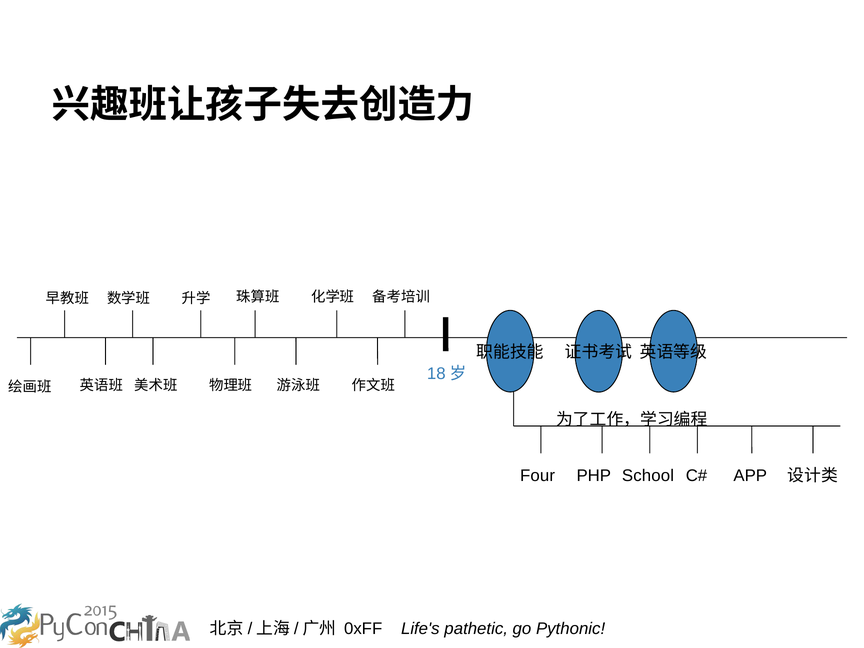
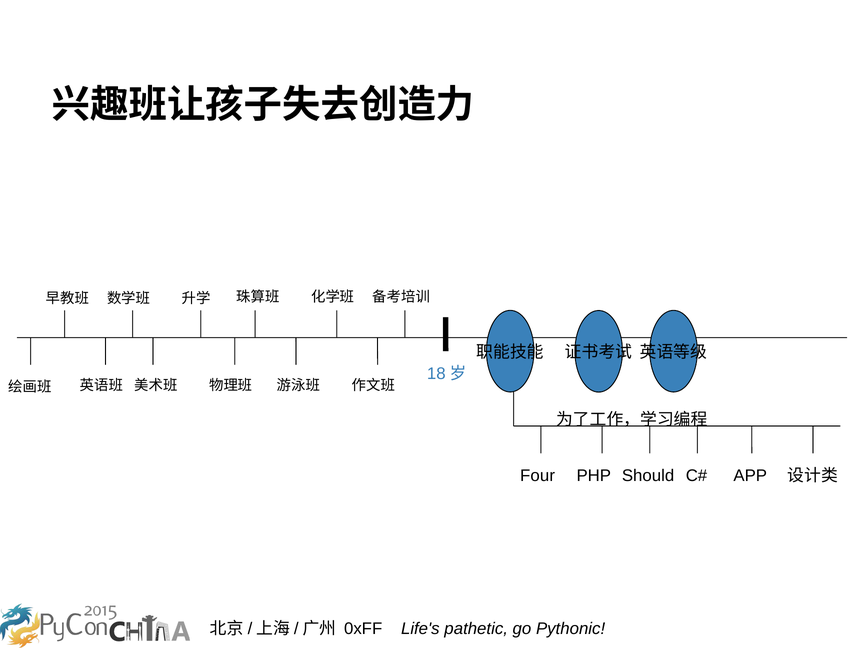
School: School -> Should (648, 476)
